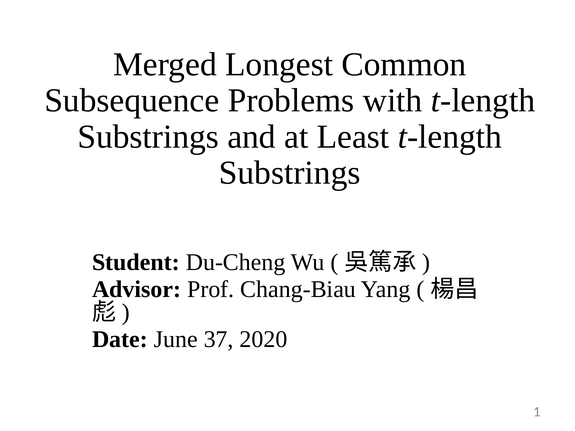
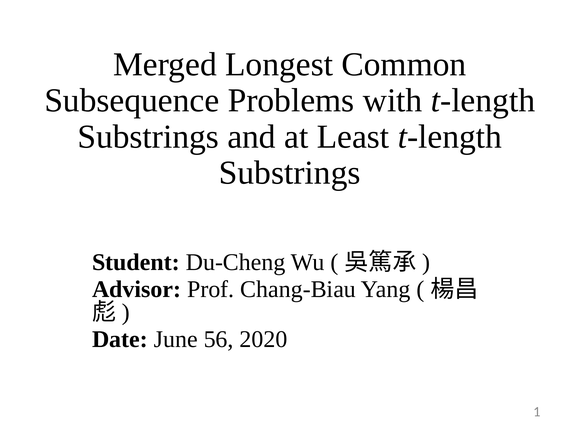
37: 37 -> 56 (219, 339)
